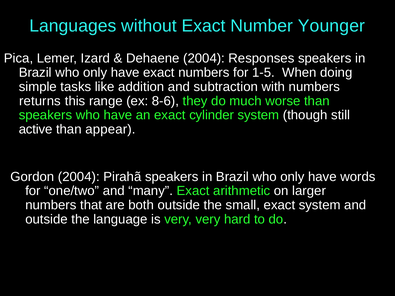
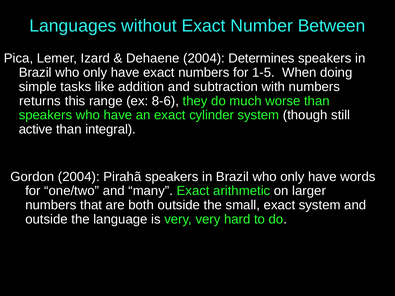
Younger: Younger -> Between (332, 26)
Responses: Responses -> Determines (261, 58)
appear: appear -> integral (111, 129)
